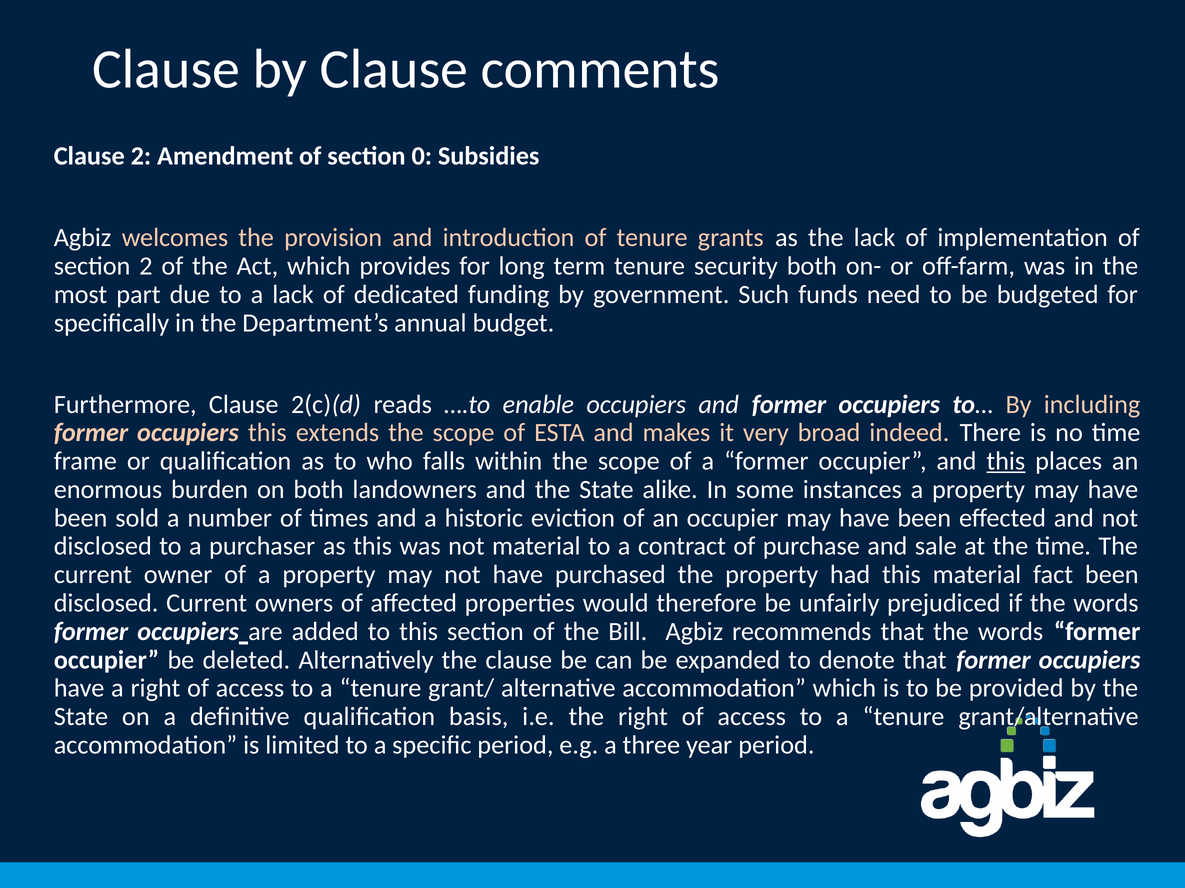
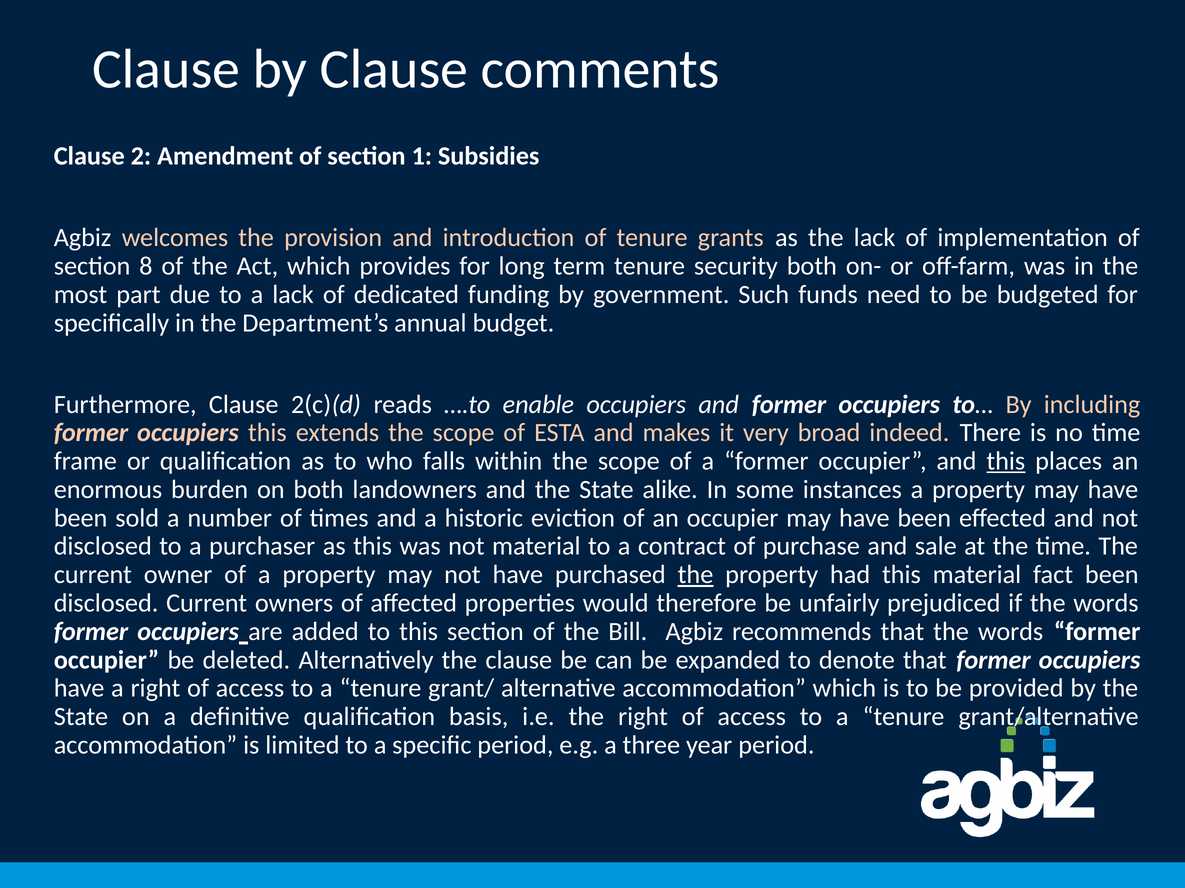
0: 0 -> 1 (422, 156)
section 2: 2 -> 8 (146, 266)
the underline: none -> present (696, 575)
